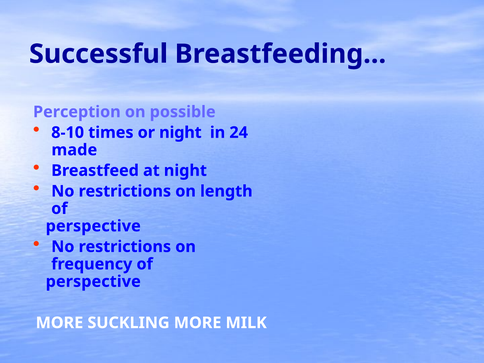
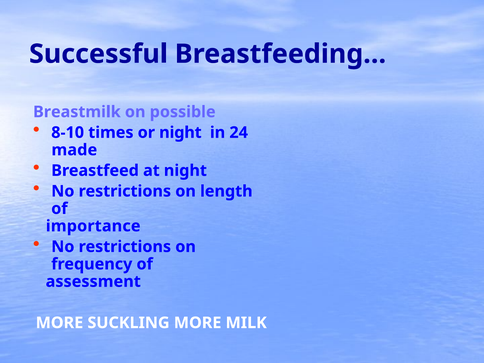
Perception: Perception -> Breastmilk (77, 112)
perspective: perspective -> importance (93, 226)
perspective: perspective -> assessment (93, 282)
